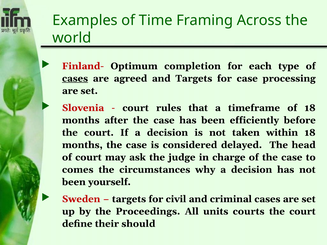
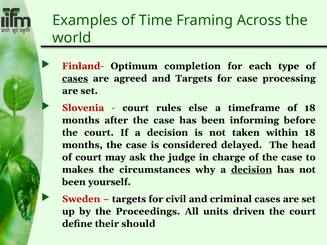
that: that -> else (198, 108)
efficiently: efficiently -> informing (254, 120)
comes: comes -> makes (78, 170)
decision underline: none -> present (252, 170)
courts: courts -> driven (249, 212)
